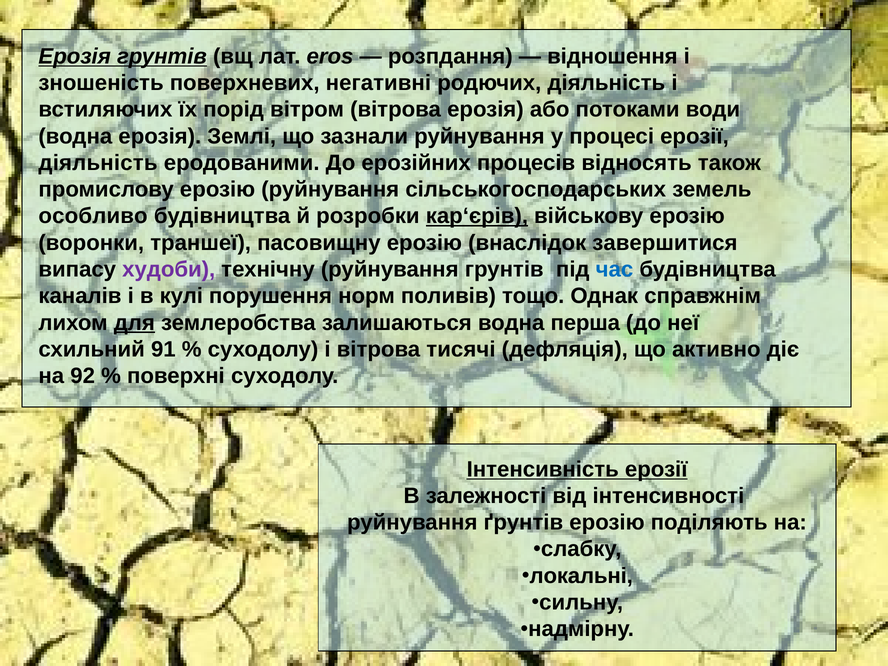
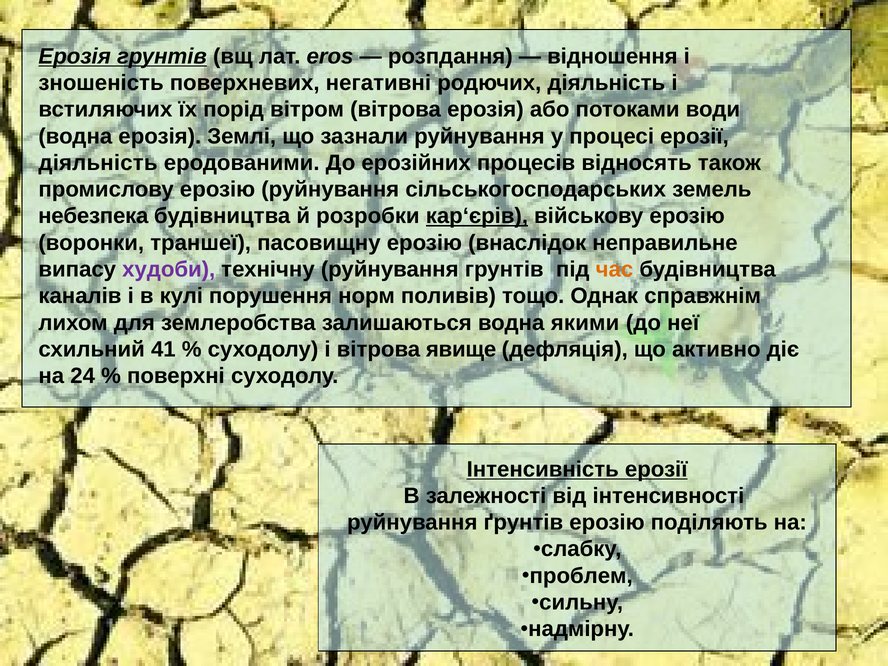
особливо: особливо -> небезпека (93, 216)
завершитися: завершитися -> неправильне (665, 243)
час colour: blue -> orange (615, 269)
для underline: present -> none (134, 323)
перша: перша -> якими (585, 323)
91: 91 -> 41 (163, 349)
тисячі: тисячі -> явище (461, 349)
92: 92 -> 24 (83, 376)
локальні: локальні -> проблем (581, 576)
